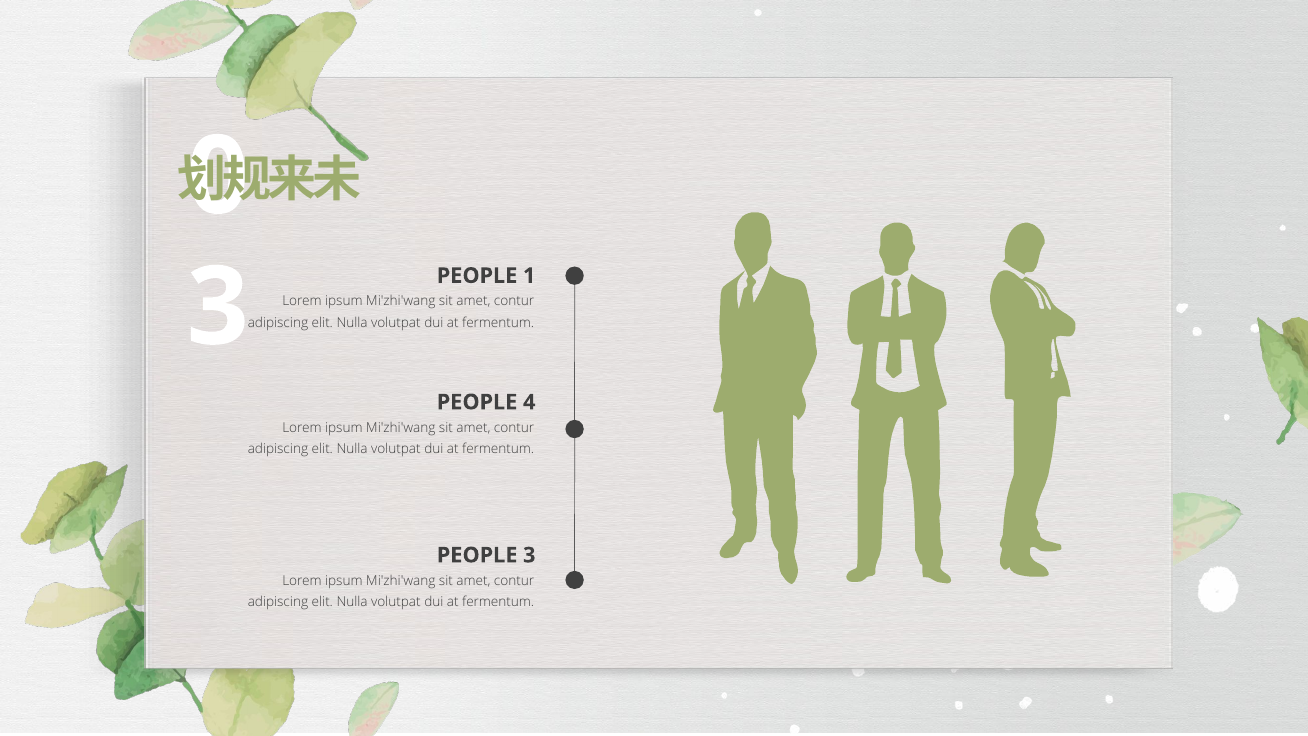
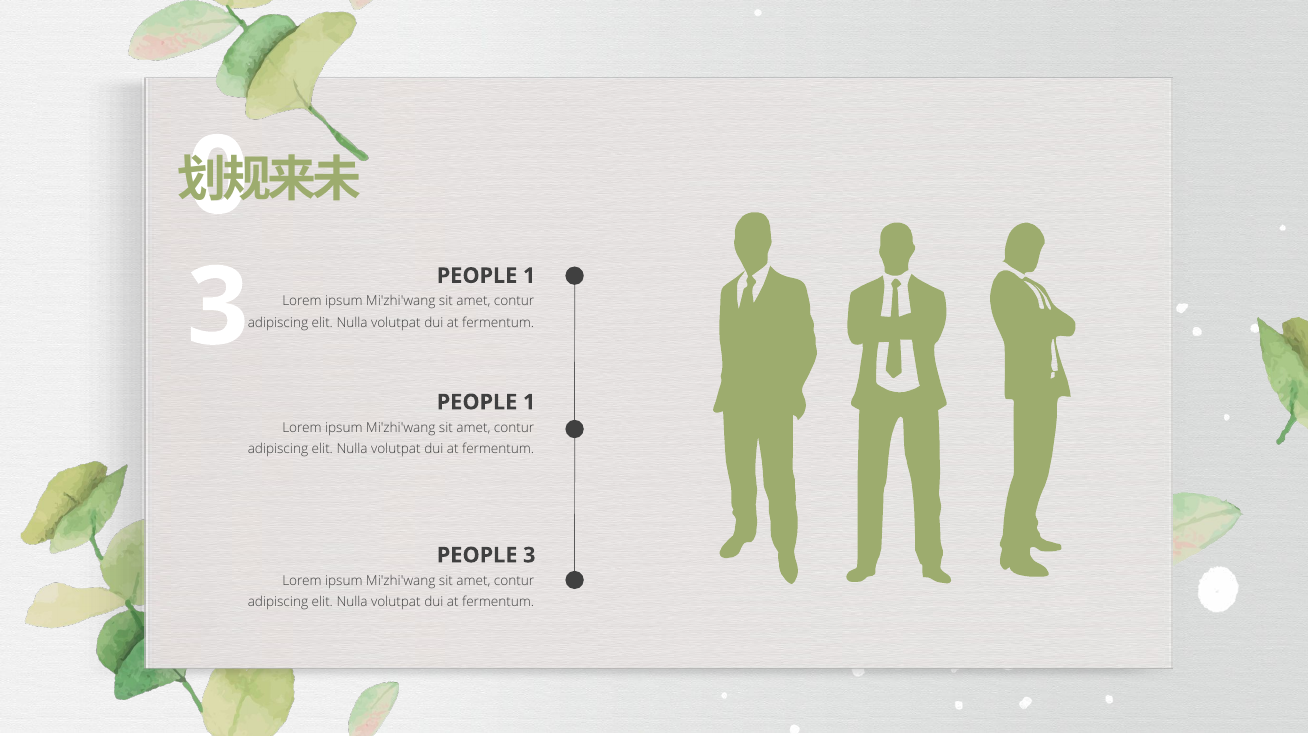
4: 4 -> 1 (529, 402)
